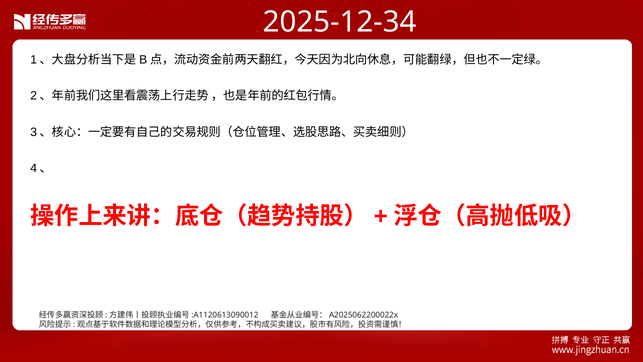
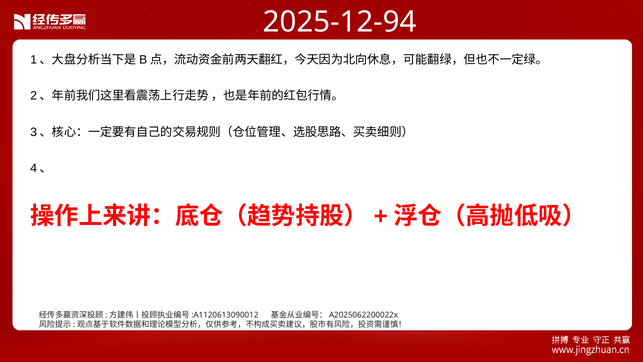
2025-12-34: 2025-12-34 -> 2025-12-94 (340, 22)
